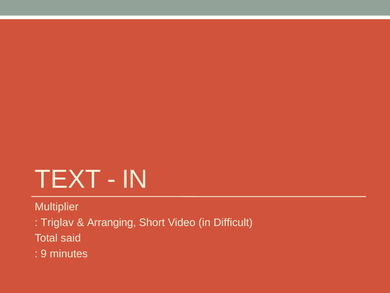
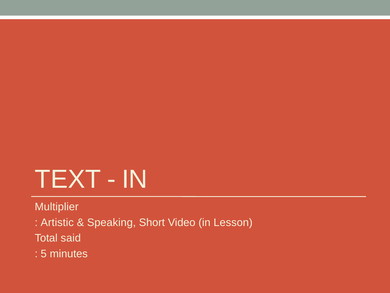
Triglav: Triglav -> Artistic (57, 222)
Arranging: Arranging -> Speaking (111, 222)
Difficult: Difficult -> Lesson (233, 222)
9: 9 -> 5 (44, 253)
